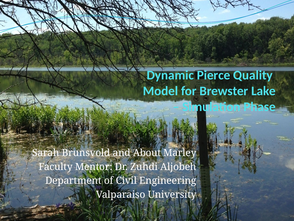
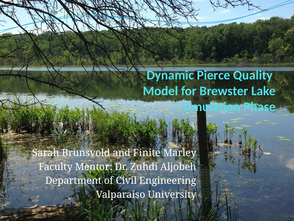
About: About -> Finite (147, 153)
